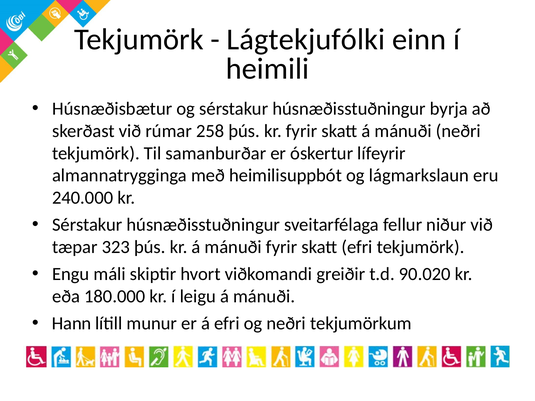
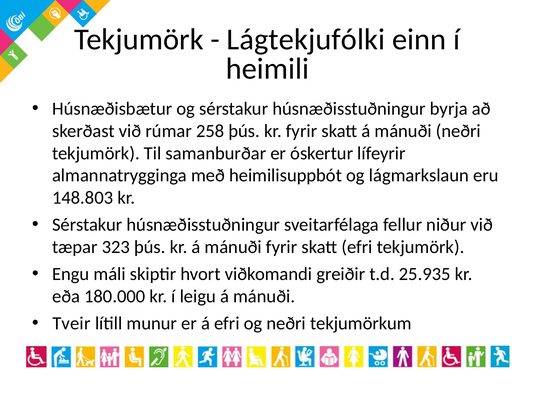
240.000: 240.000 -> 148.803 (83, 198)
90.020: 90.020 -> 25.935 (425, 274)
Hann: Hann -> Tveir (71, 324)
